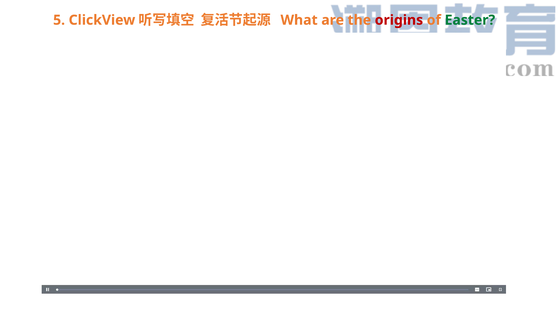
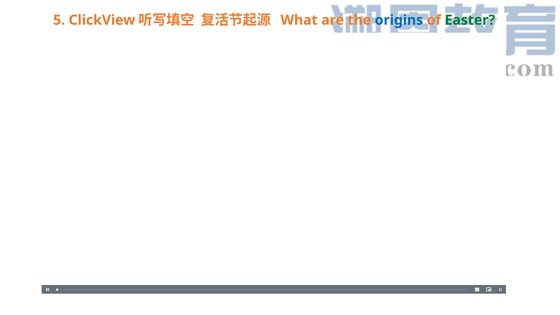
origins colour: red -> blue (399, 20)
